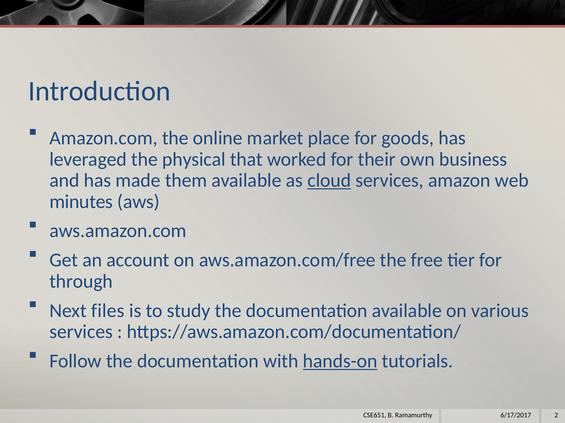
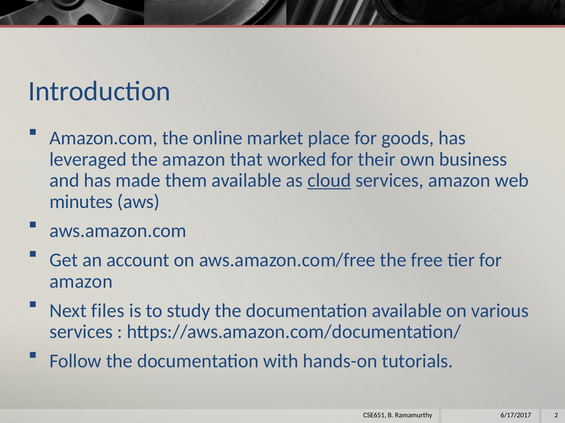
the physical: physical -> amazon (194, 160)
through: through -> amazon (81, 282)
hands-on underline: present -> none (340, 362)
